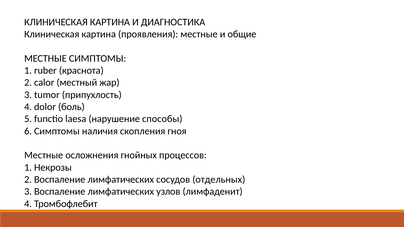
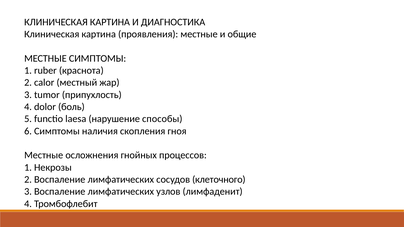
отдельных: отдельных -> клеточного (219, 180)
